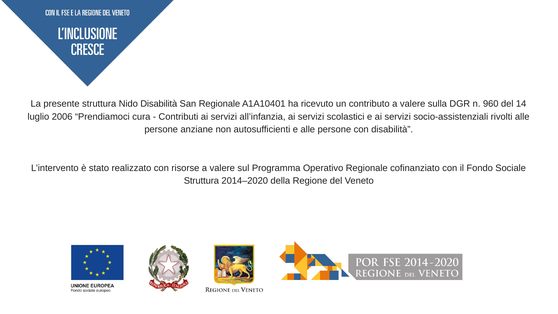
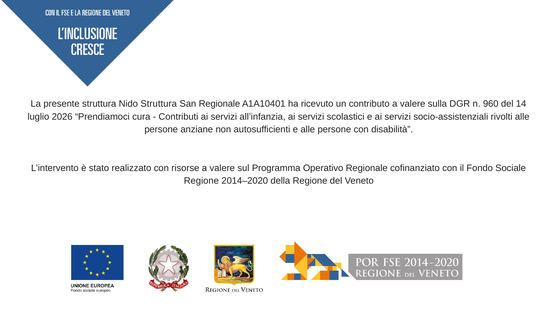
Nido Disabilità: Disabilità -> Struttura (159, 104)
2006: 2006 -> 2026 (62, 117)
Struttura: Struttura -> Regione (201, 181)
